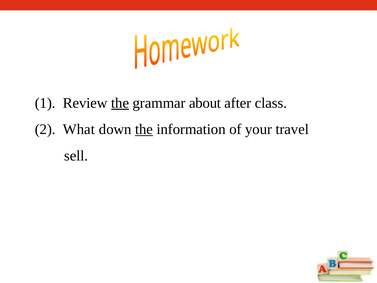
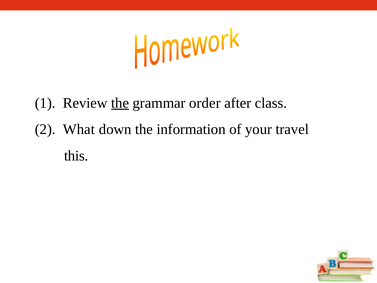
about: about -> order (205, 103)
the underline: present -> none (144, 129)
sell: sell -> this (76, 156)
